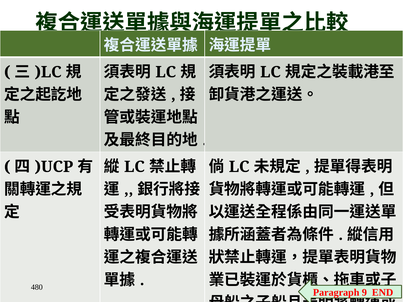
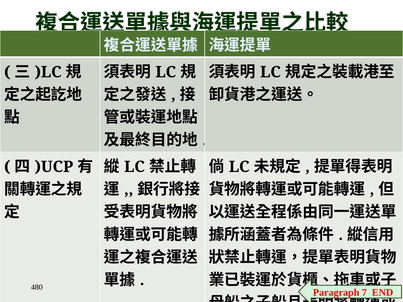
9: 9 -> 7 (364, 293)
